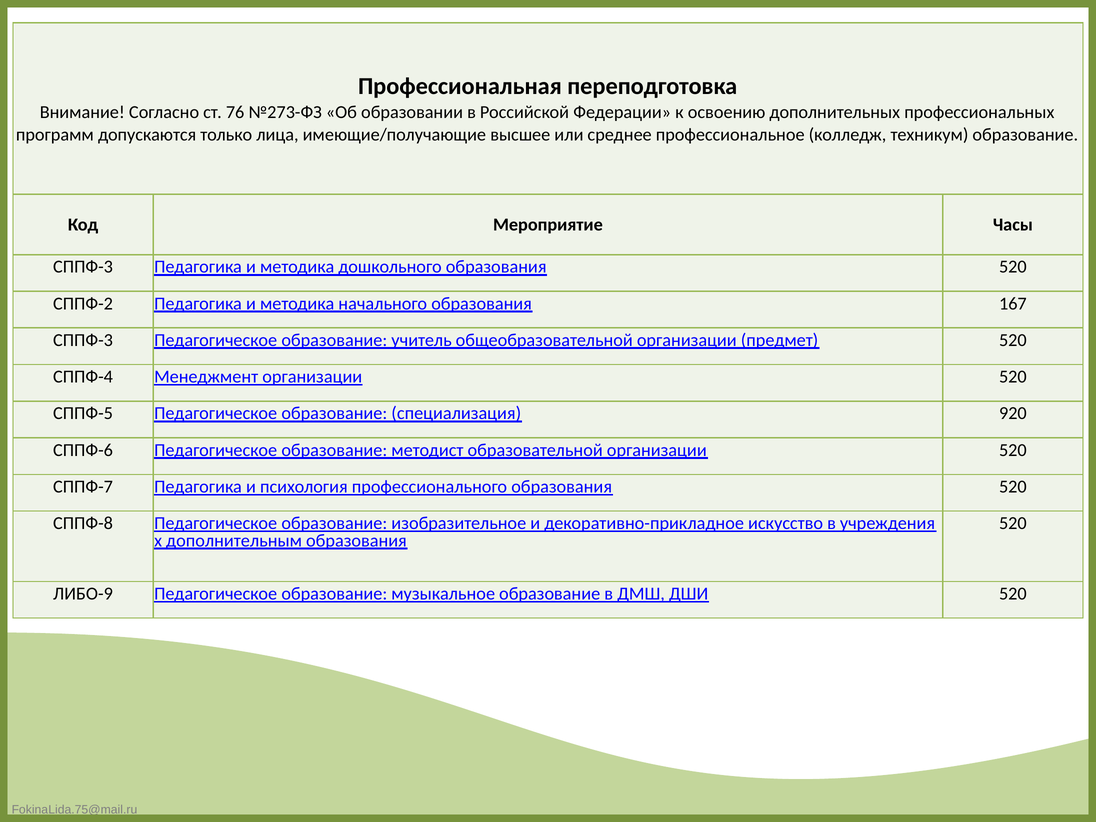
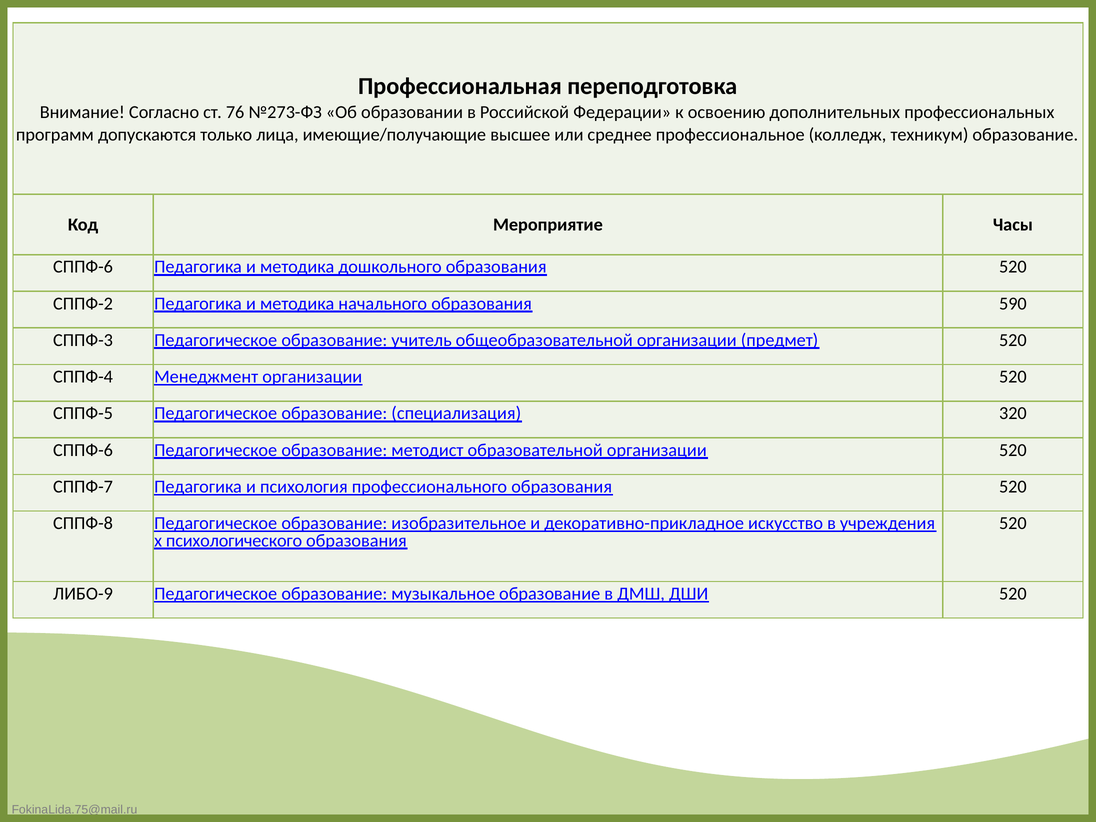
СППФ-3: СППФ-3 -> СППФ-6 (83, 267)
167: 167 -> 590 (1013, 303)
920: 920 -> 320 (1013, 413)
дополнительным: дополнительным -> психологического (234, 541)
